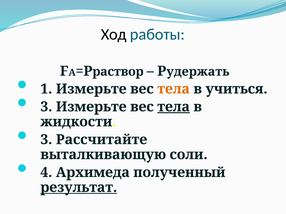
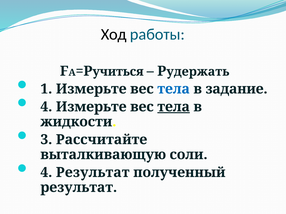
раствор: раствор -> учиться (118, 72)
тела colour: orange -> blue (174, 89)
учиться: учиться -> задание (237, 89)
3: 3 -> 4 (46, 107)
4 Архимеда: Архимеда -> Результат (93, 173)
результат underline: present -> none (79, 188)
